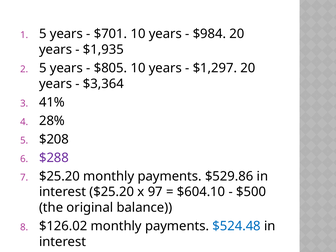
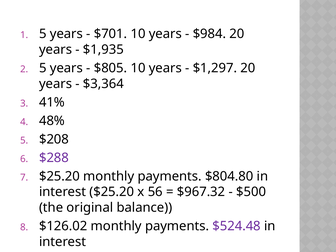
28%: 28% -> 48% (52, 121)
$529.86: $529.86 -> $804.80 (229, 176)
97: 97 -> 56 (155, 192)
$604.10: $604.10 -> $967.32 (201, 192)
$524.48 colour: blue -> purple (237, 226)
